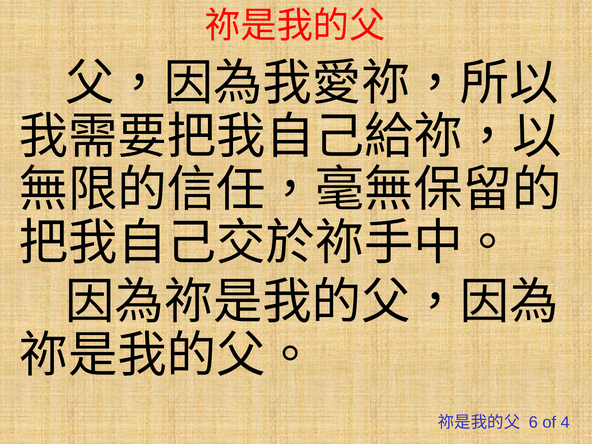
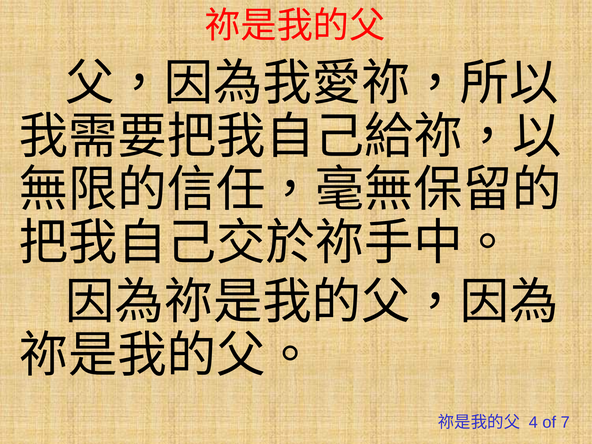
6: 6 -> 4 (533, 422)
4: 4 -> 7 (565, 422)
